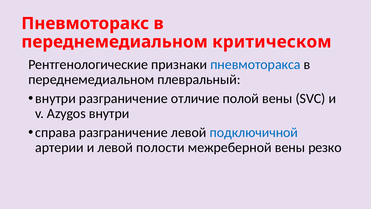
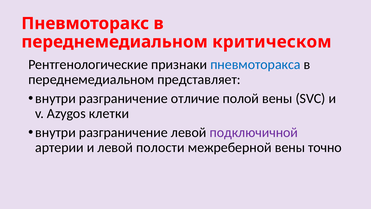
плевральный: плевральный -> представляет (199, 79)
Azygos внутри: внутри -> клетки (109, 113)
справа: справа -> внутри (56, 132)
подключичной colour: blue -> purple (254, 132)
резко: резко -> точно (325, 147)
